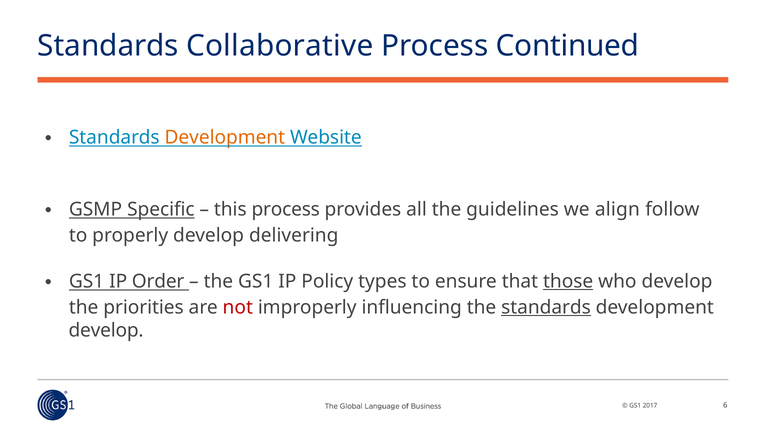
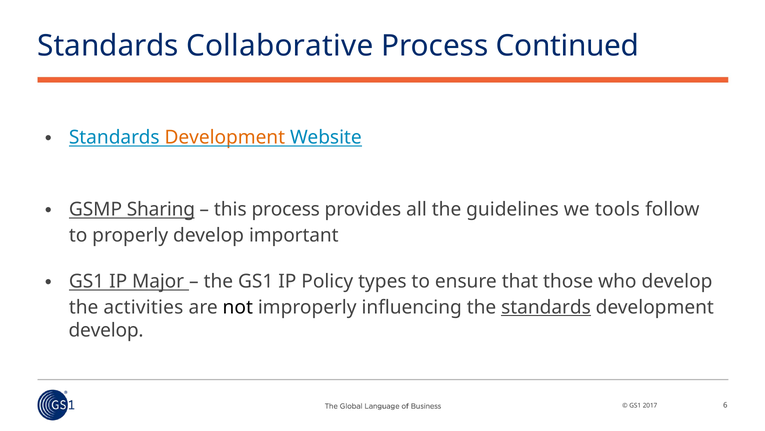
Specific: Specific -> Sharing (161, 209)
align: align -> tools (617, 209)
delivering: delivering -> important (294, 235)
Order: Order -> Major (158, 281)
those underline: present -> none (568, 281)
priorities: priorities -> activities (143, 307)
not colour: red -> black (238, 307)
